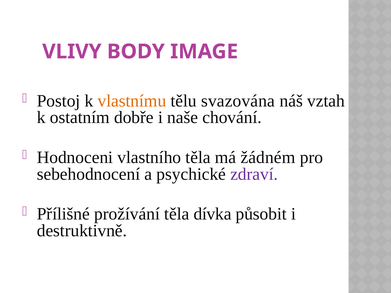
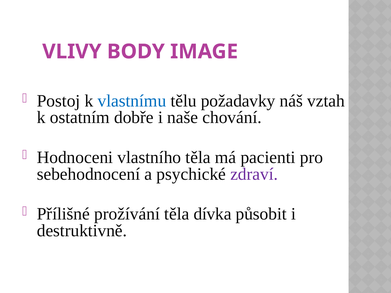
vlastnímu colour: orange -> blue (132, 101)
svazována: svazována -> požadavky (238, 101)
žádném: žádném -> pacienti (268, 157)
